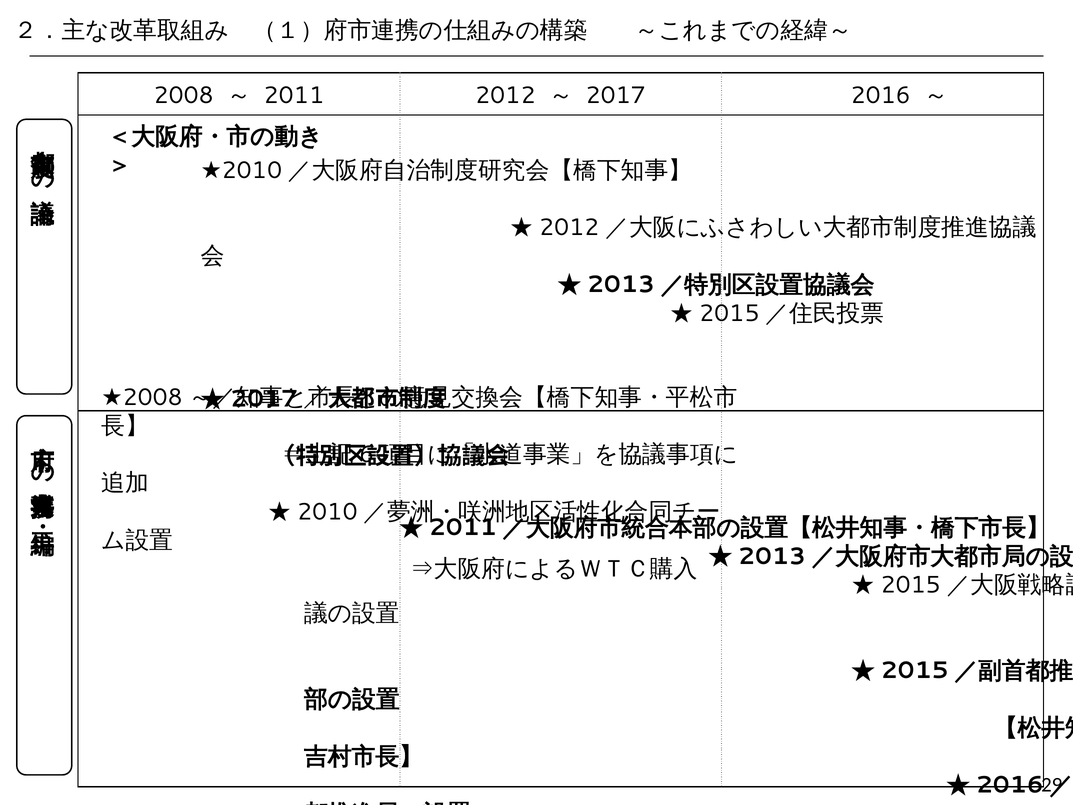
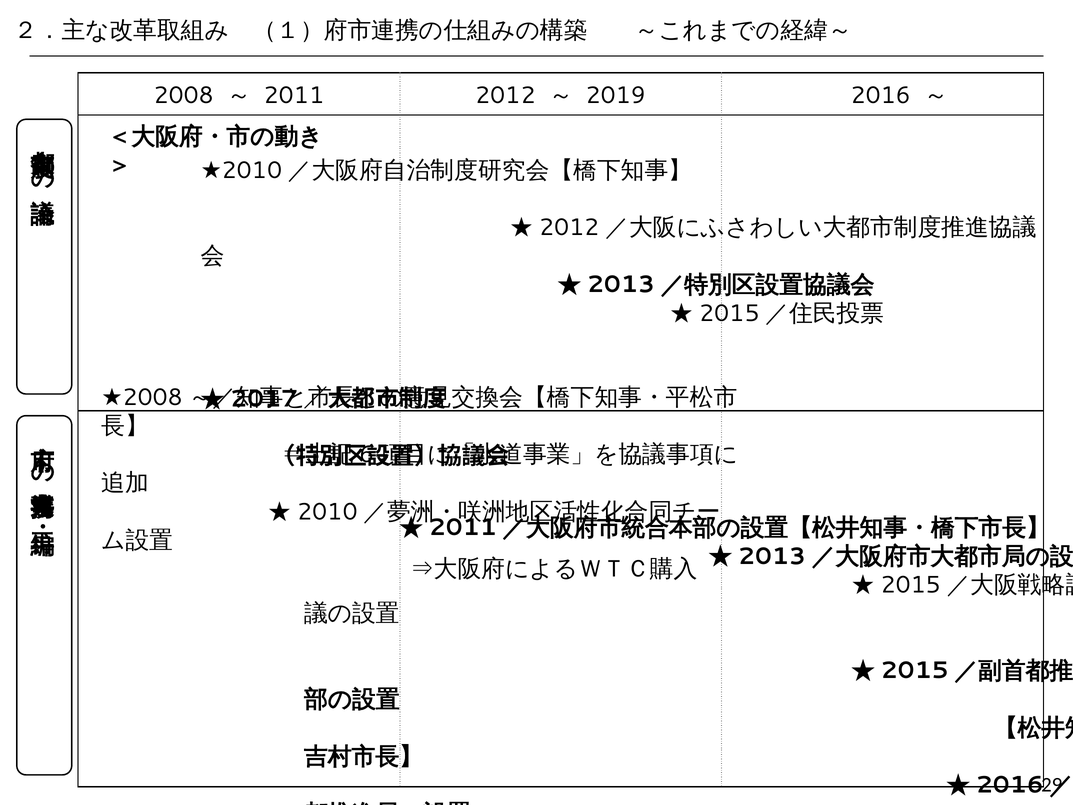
2017: 2017 -> 2019 (616, 95)
